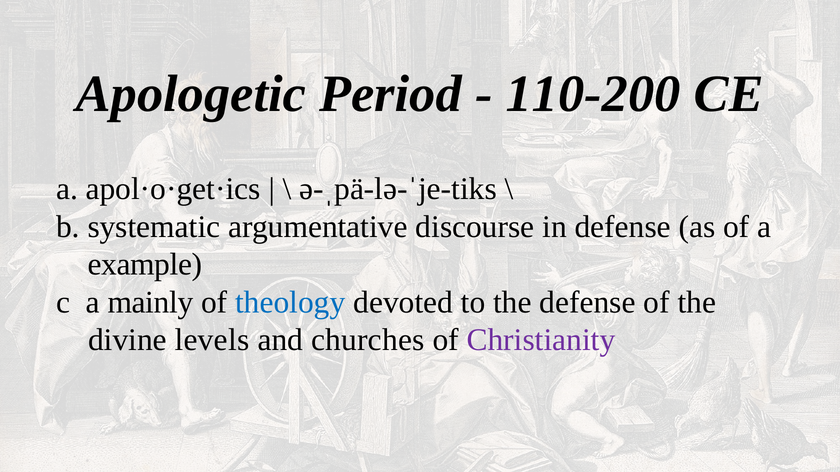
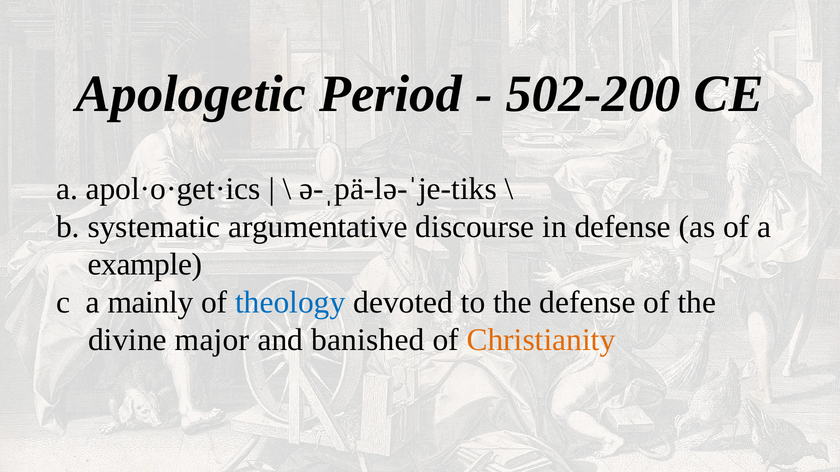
110-200: 110-200 -> 502-200 (593, 94)
levels: levels -> major (212, 340)
churches: churches -> banished (368, 340)
Christianity colour: purple -> orange (541, 340)
